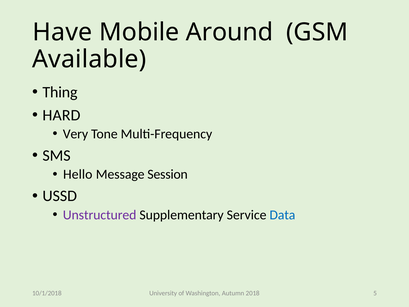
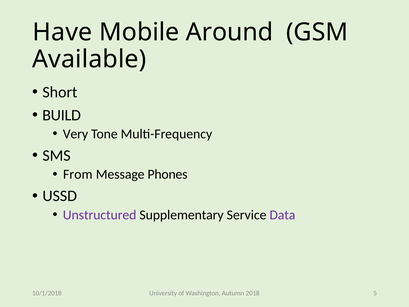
Thing: Thing -> Short (60, 92)
HARD: HARD -> BUILD (62, 115)
Hello: Hello -> From (78, 174)
Session: Session -> Phones (168, 174)
Data colour: blue -> purple (282, 215)
